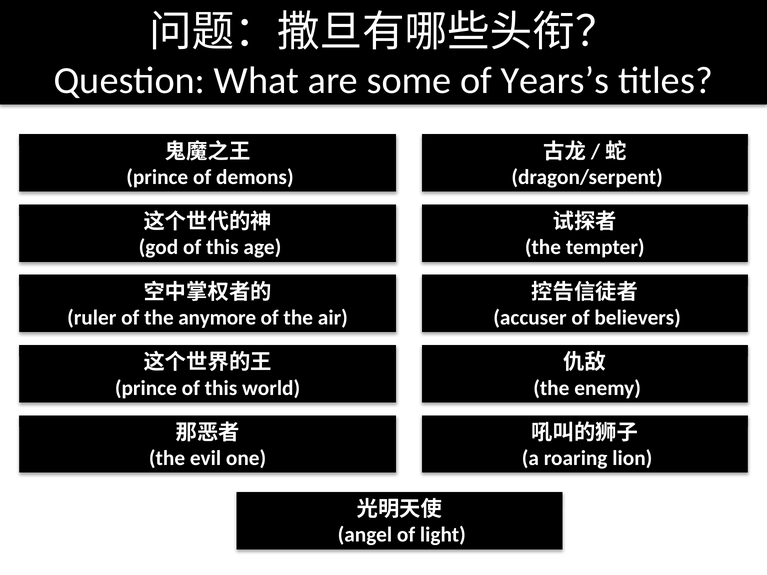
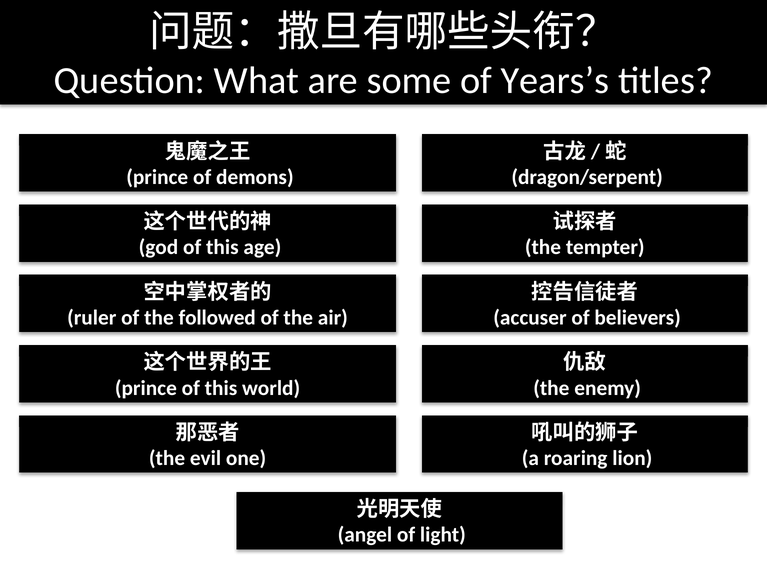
anymore: anymore -> followed (217, 318)
